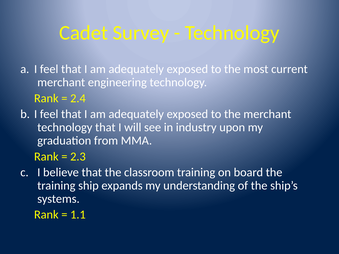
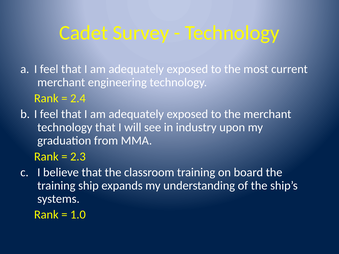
1.1: 1.1 -> 1.0 (78, 215)
